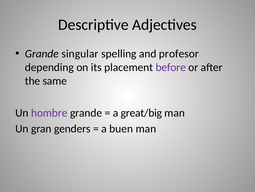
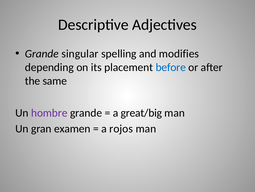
profesor: profesor -> modifies (179, 53)
before colour: purple -> blue (171, 67)
genders: genders -> examen (72, 128)
buen: buen -> rojos (121, 128)
